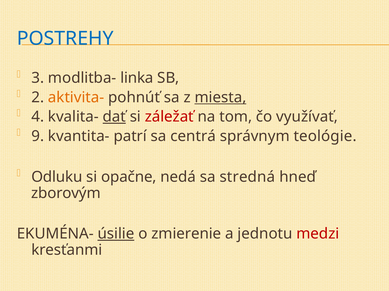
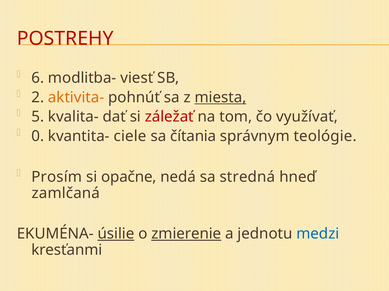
POSTREHY colour: blue -> red (65, 39)
3: 3 -> 6 (38, 78)
linka: linka -> viesť (137, 78)
4: 4 -> 5 (38, 117)
dať underline: present -> none (114, 117)
9: 9 -> 0 (38, 137)
patrí: patrí -> ciele (130, 137)
centrá: centrá -> čítania (193, 137)
Odluku: Odluku -> Prosím (57, 177)
zborovým: zborovým -> zamlčaná (66, 194)
zmierenie underline: none -> present (186, 234)
medzi colour: red -> blue (318, 234)
